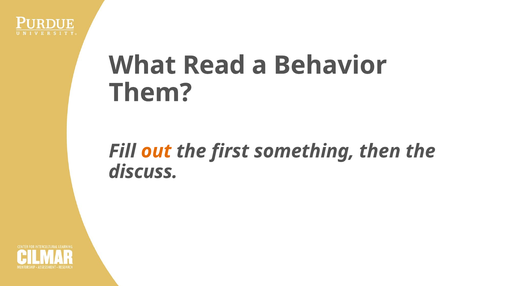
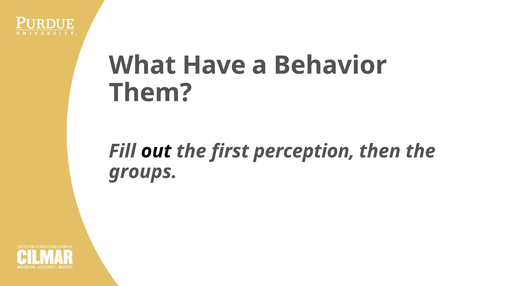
Read: Read -> Have (214, 65)
out colour: orange -> black (156, 151)
something: something -> perception (304, 151)
discuss: discuss -> groups (143, 172)
